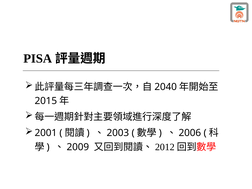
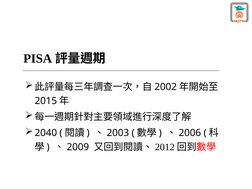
2040: 2040 -> 2002 (166, 87)
2001: 2001 -> 2040 (46, 133)
